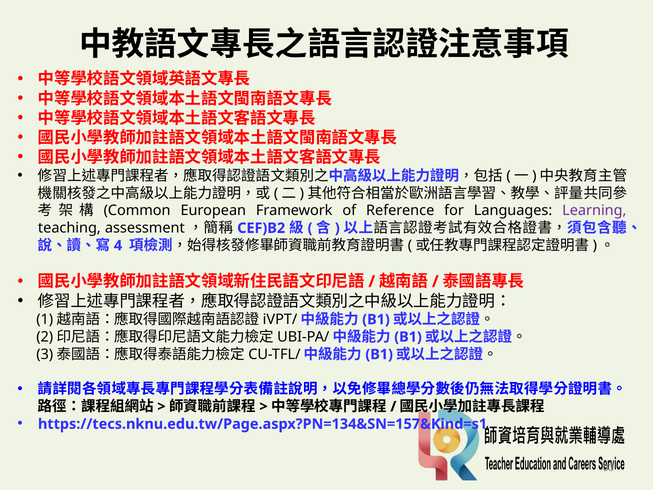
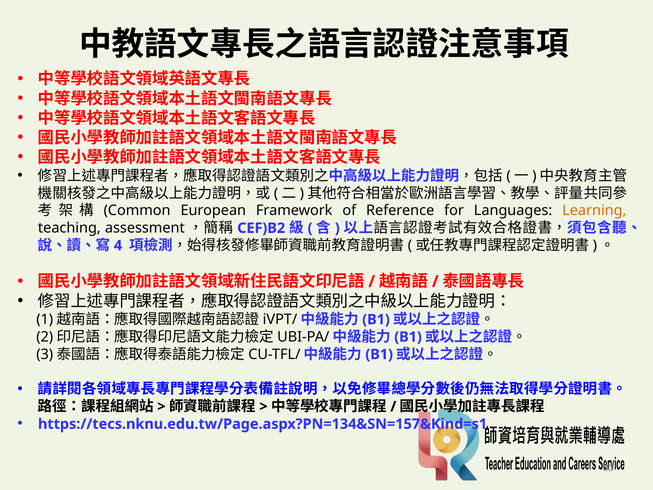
Learning colour: purple -> orange (594, 211)
